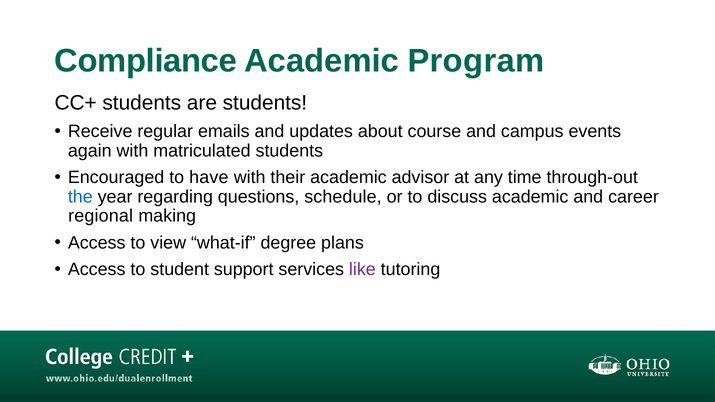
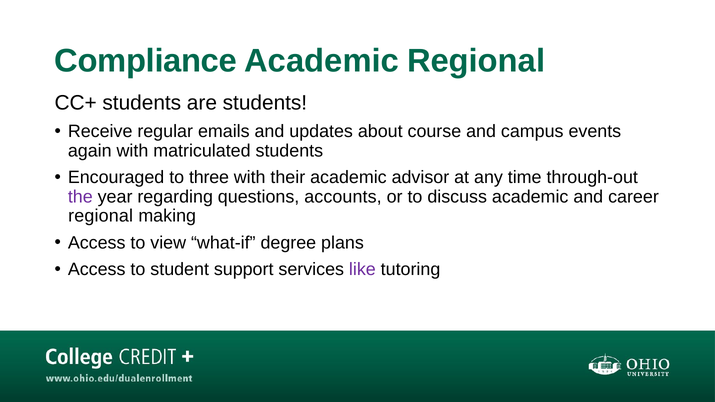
Academic Program: Program -> Regional (476, 61)
have: have -> three (209, 178)
the colour: blue -> purple (80, 197)
schedule: schedule -> accounts (343, 197)
